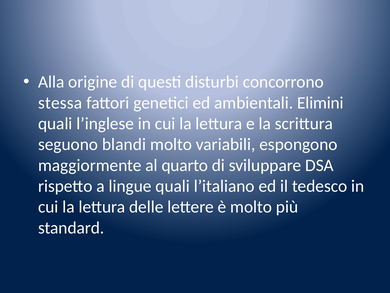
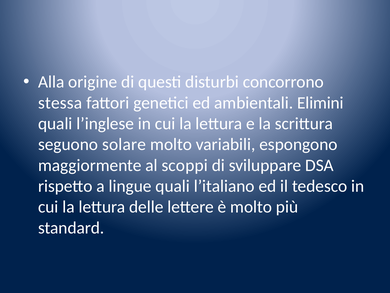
blandi: blandi -> solare (124, 144)
quarto: quarto -> scoppi (185, 165)
